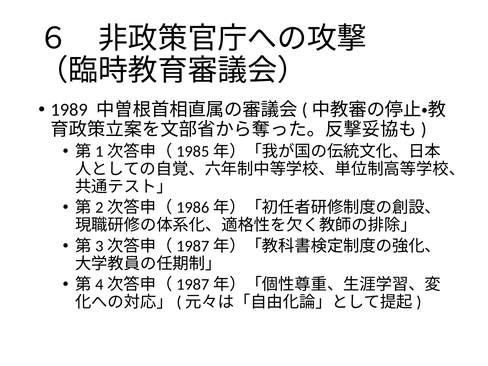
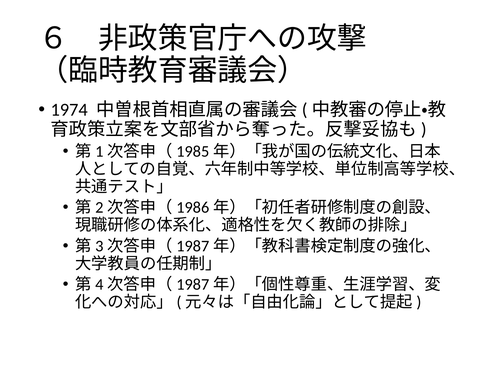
1989: 1989 -> 1974 (69, 110)
